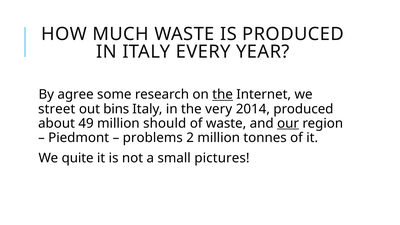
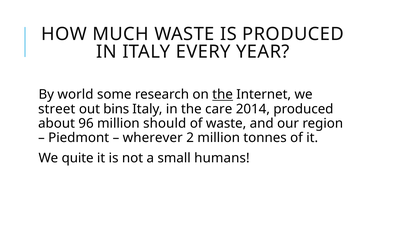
agree: agree -> world (75, 95)
very: very -> care (219, 109)
49: 49 -> 96 (86, 123)
our underline: present -> none (288, 123)
problems: problems -> wherever (153, 138)
pictures: pictures -> humans (222, 158)
